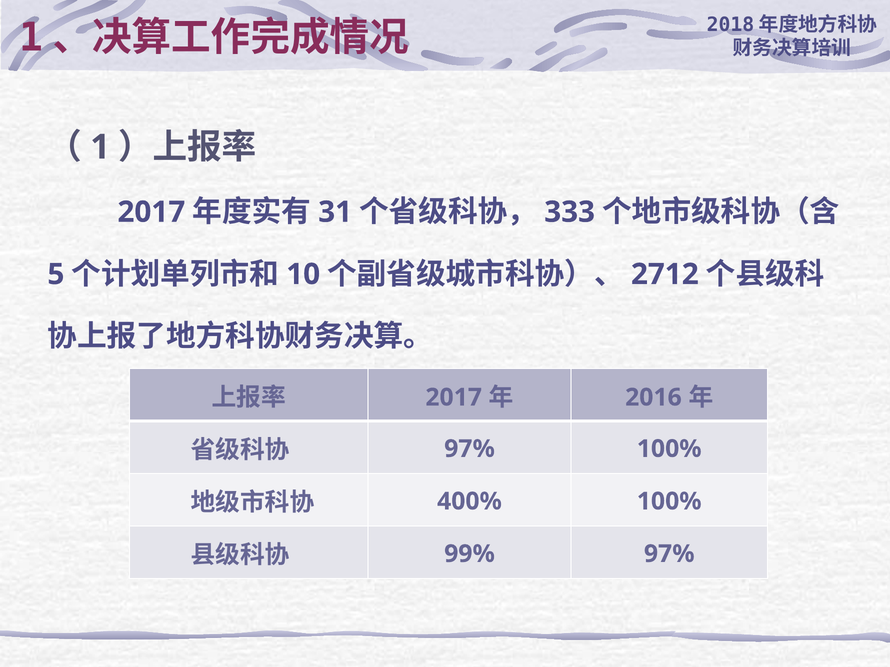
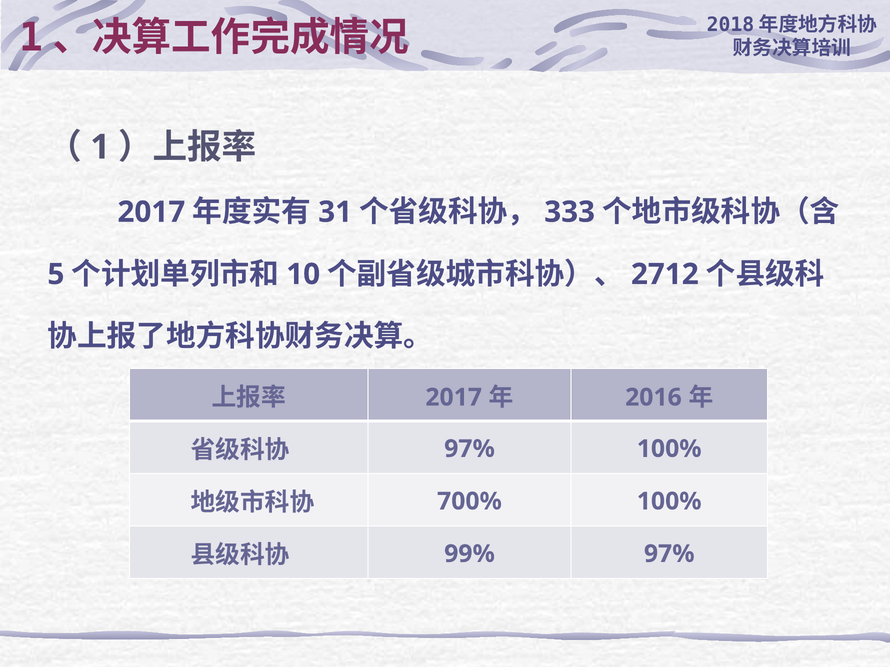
400%: 400% -> 700% (469, 502)
